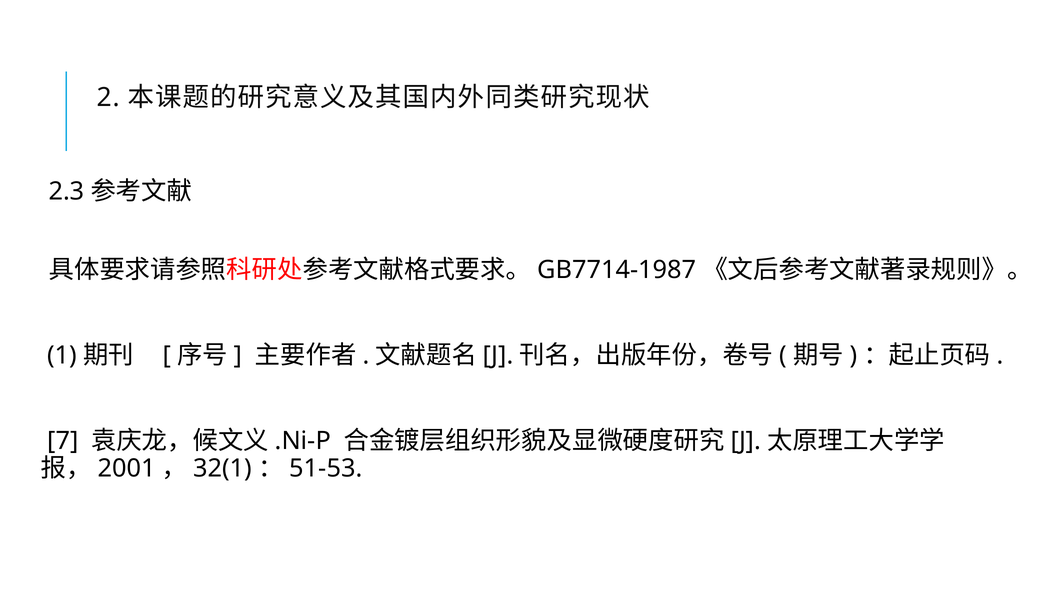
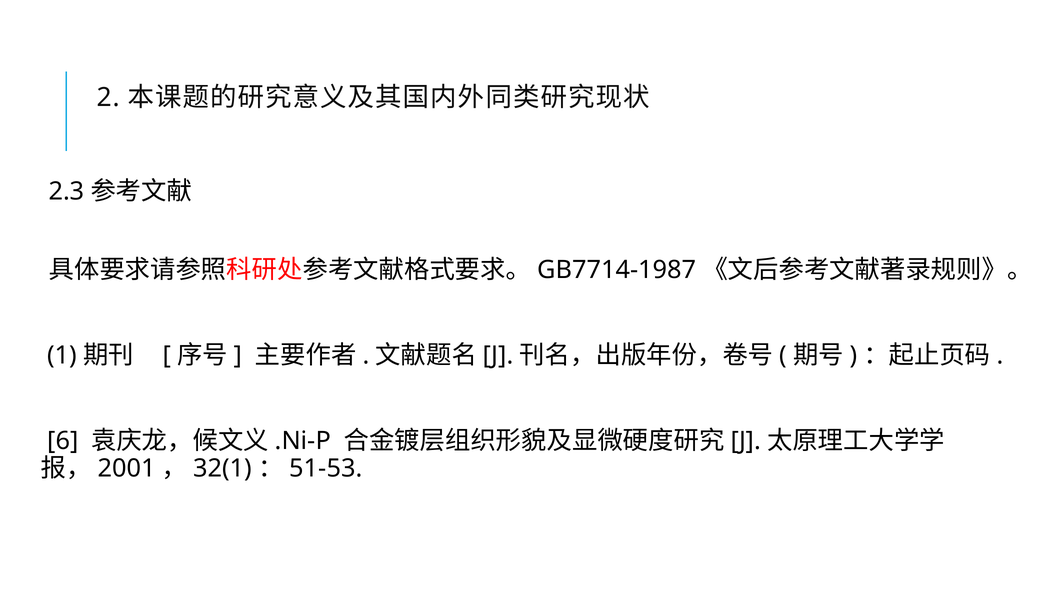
7: 7 -> 6 (63, 441)
